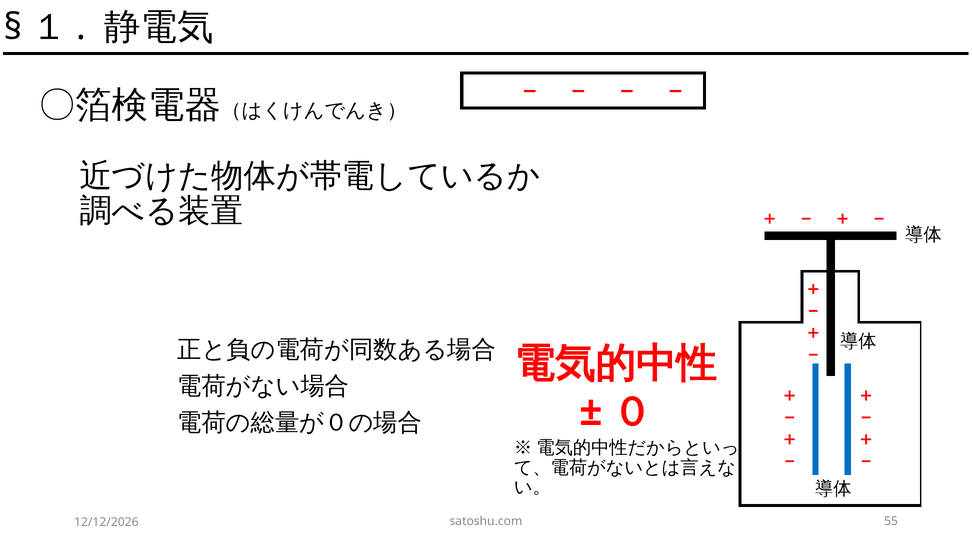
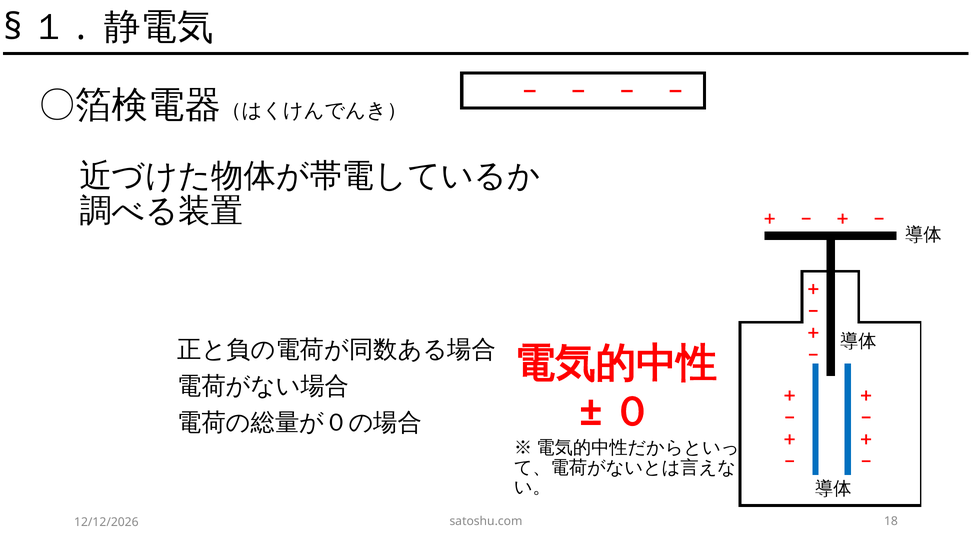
55: 55 -> 18 (891, 521)
